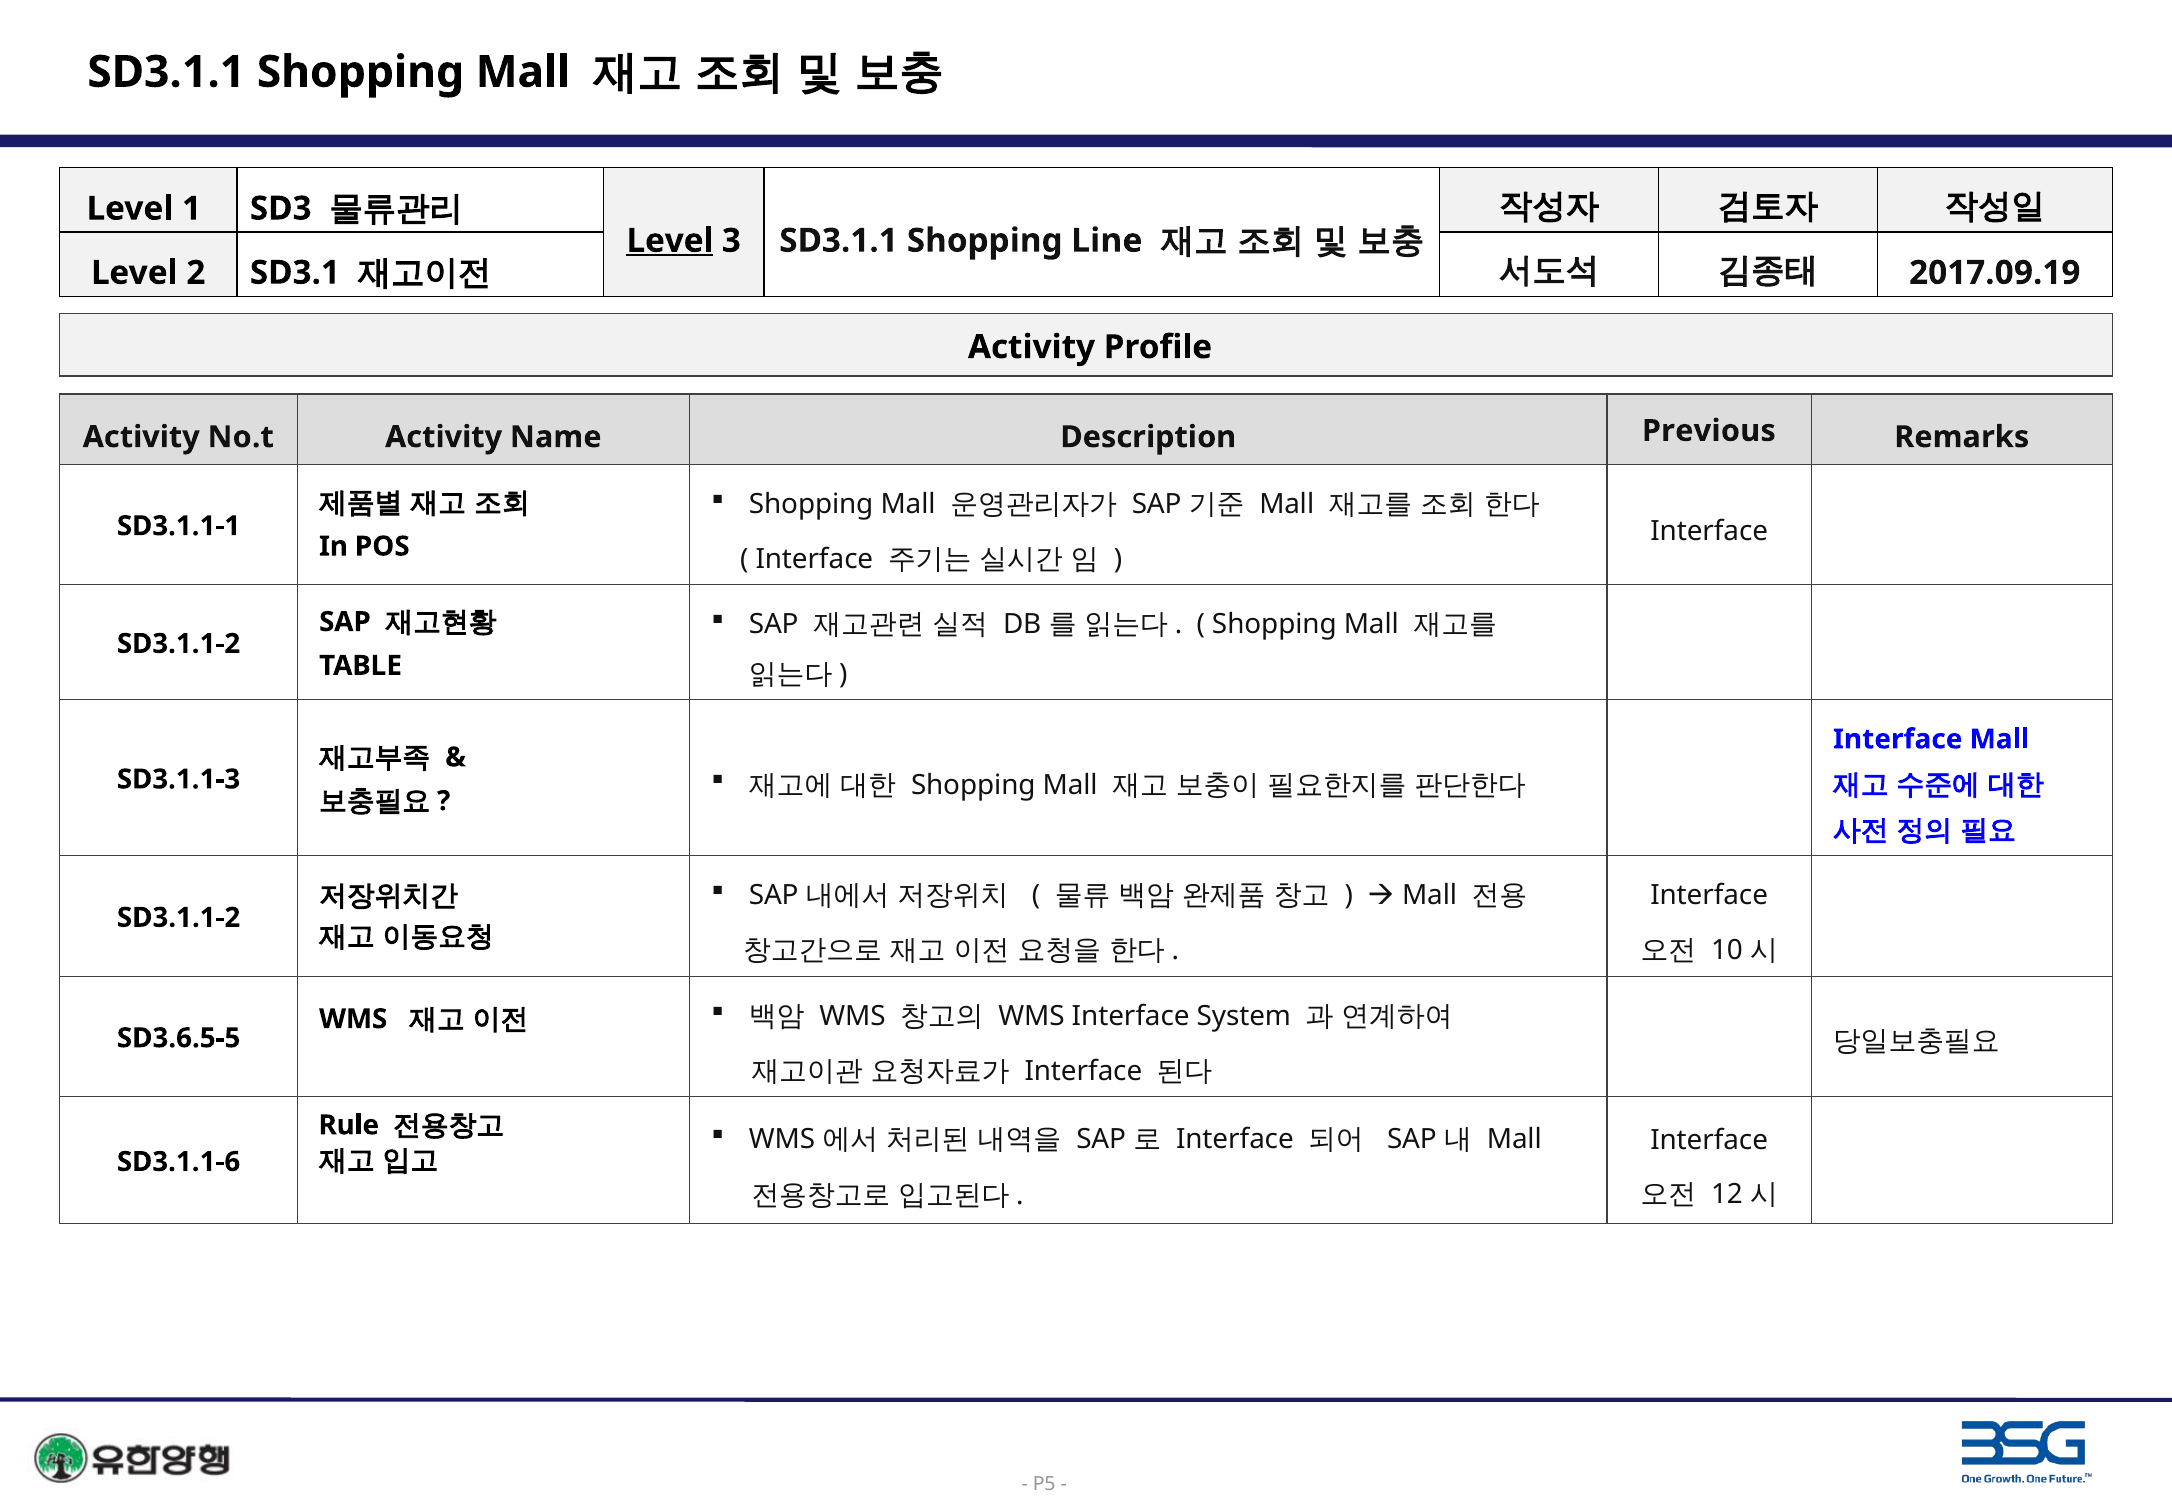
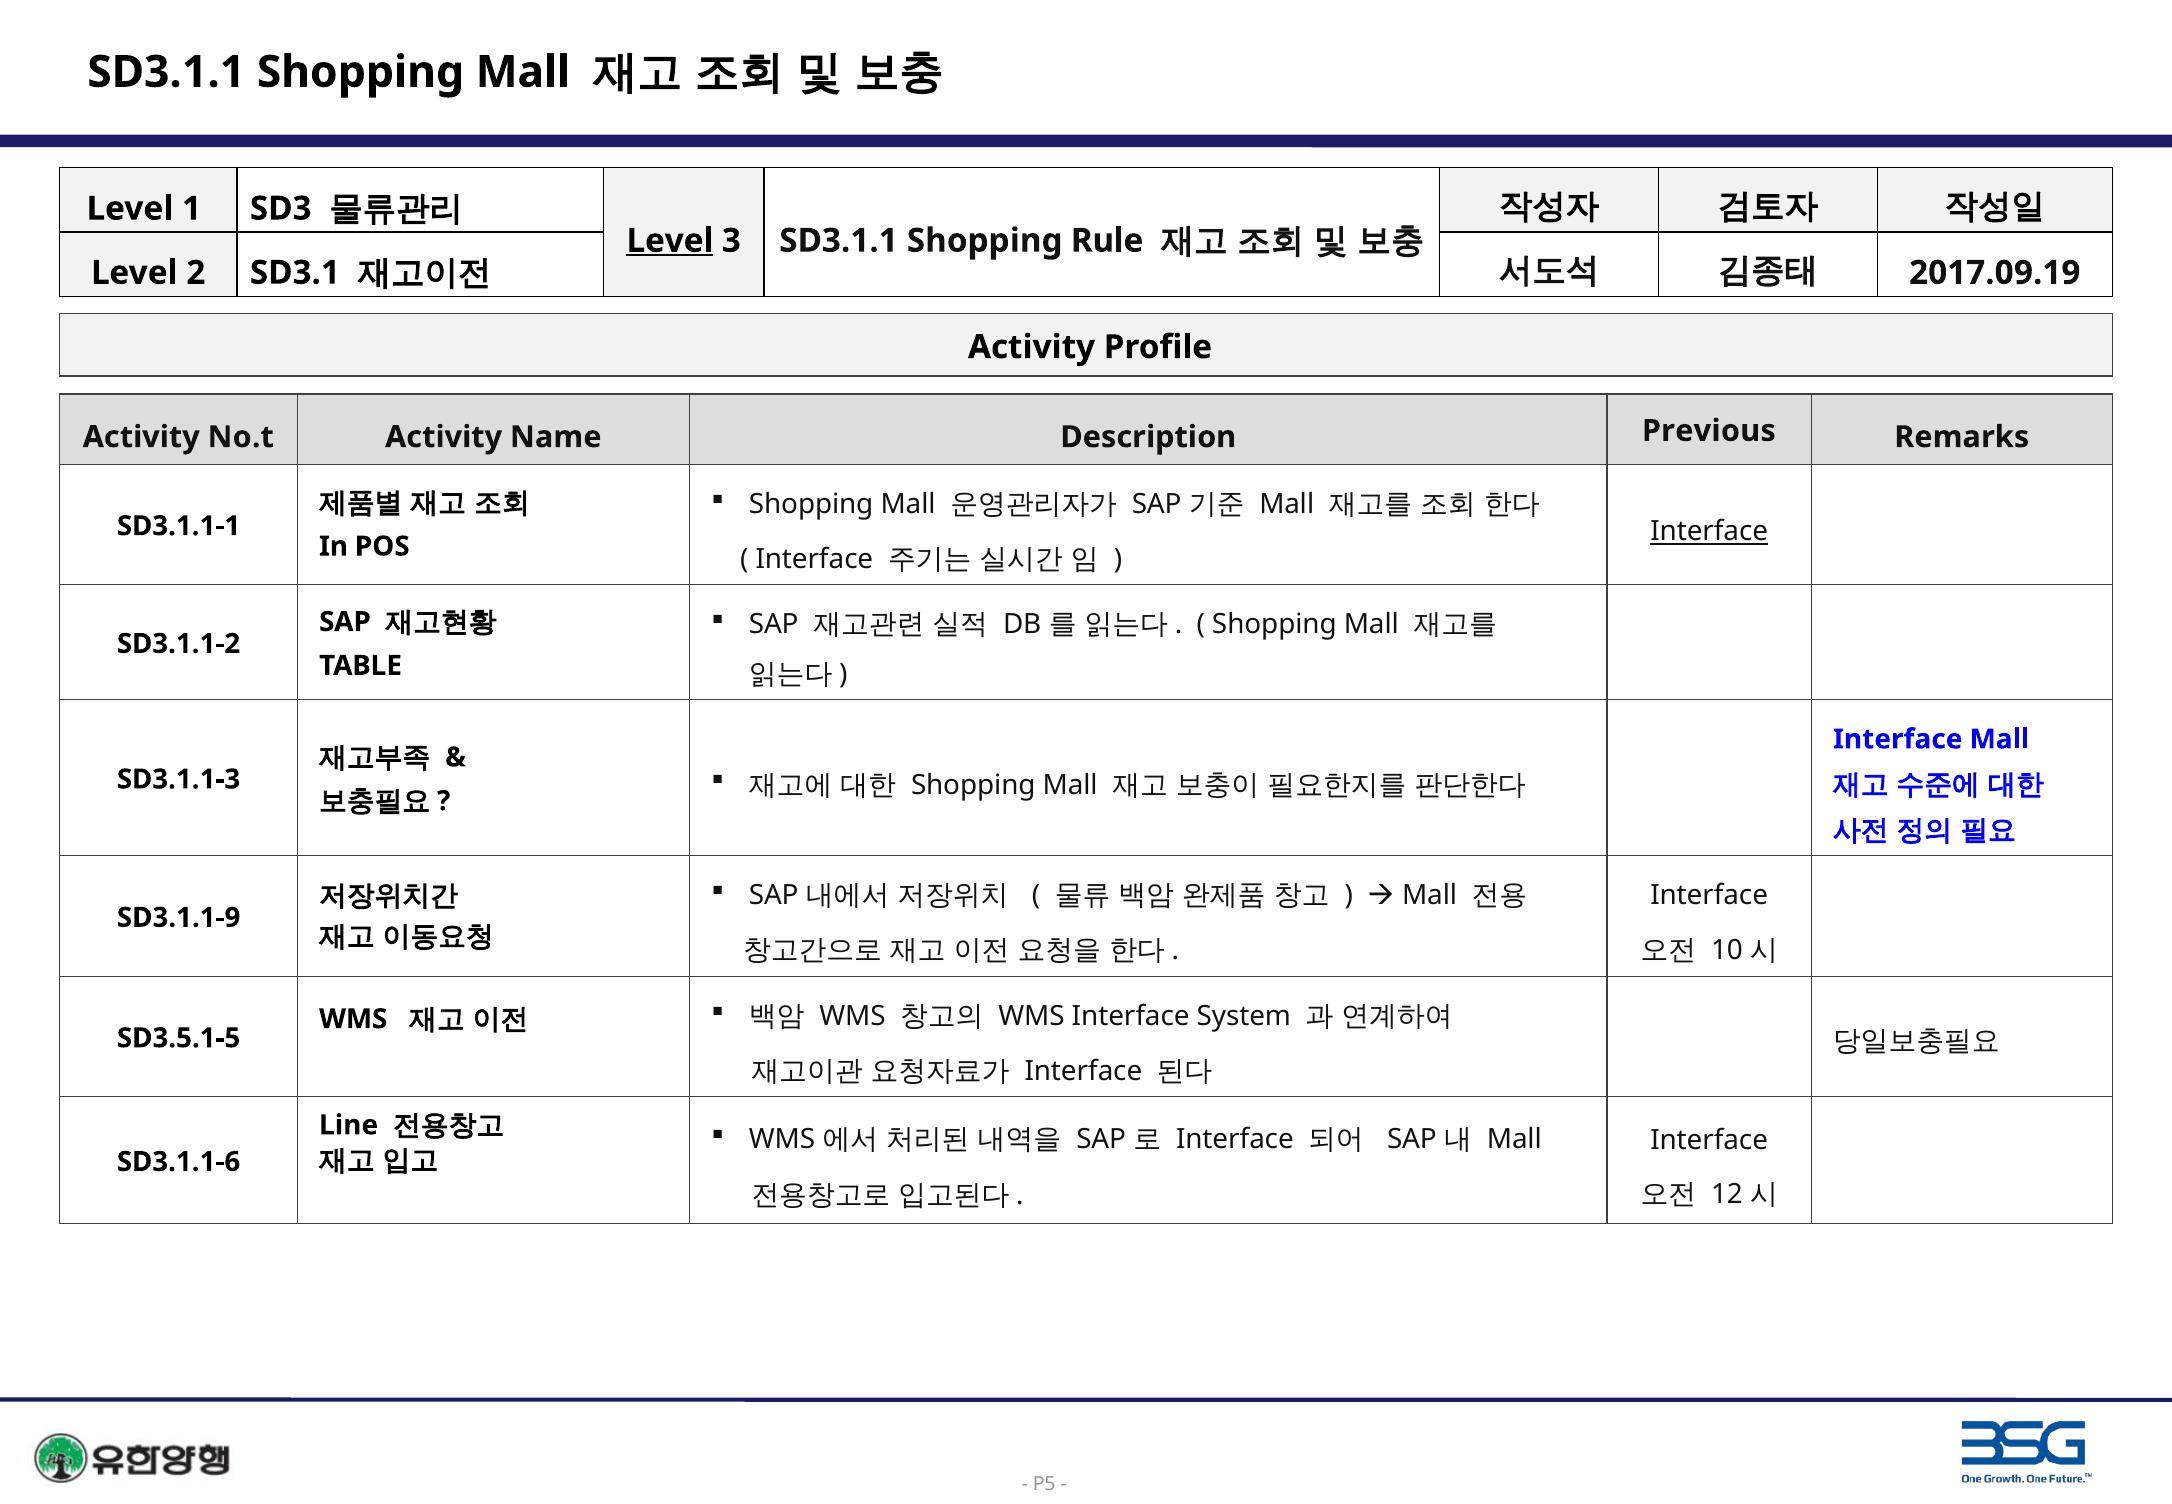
Line: Line -> Rule (1107, 241)
Interface underline: none -> present (1709, 532)
SD3.1.1-2: SD3.1.1-2 -> SD3.1.1-9 (179, 918)
SD3.6.5-5: SD3.6.5-5 -> SD3.5.1-5 (179, 1038)
Rule: Rule -> Line (349, 1125)
